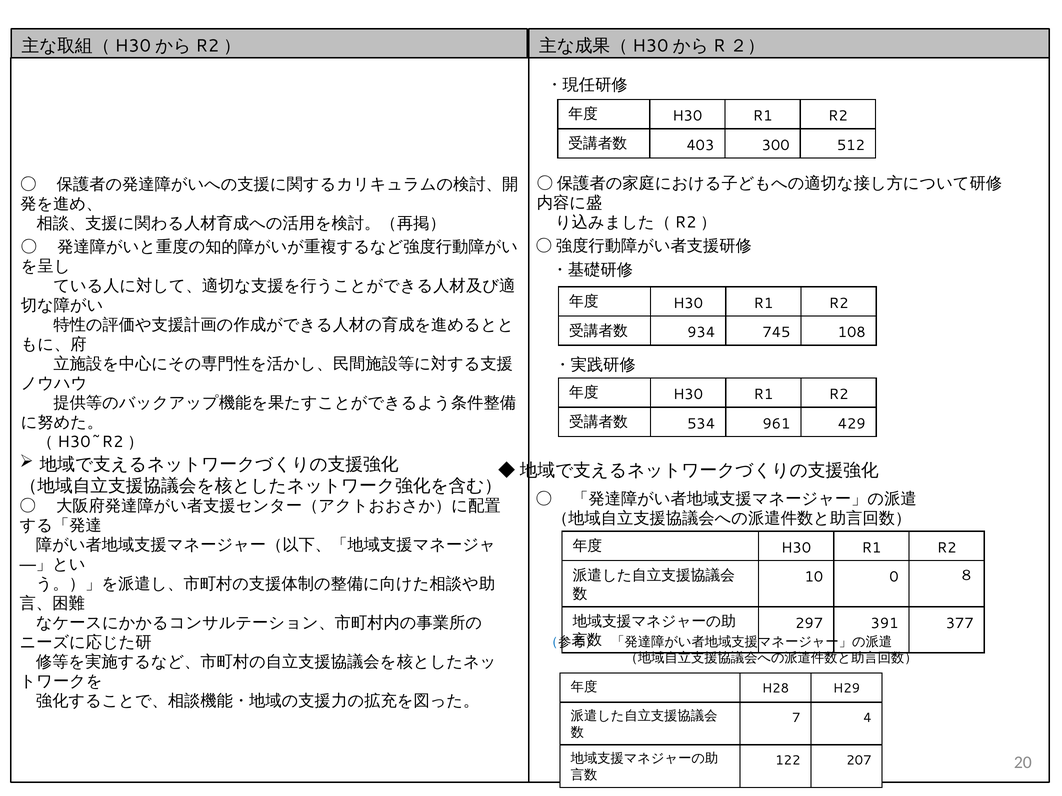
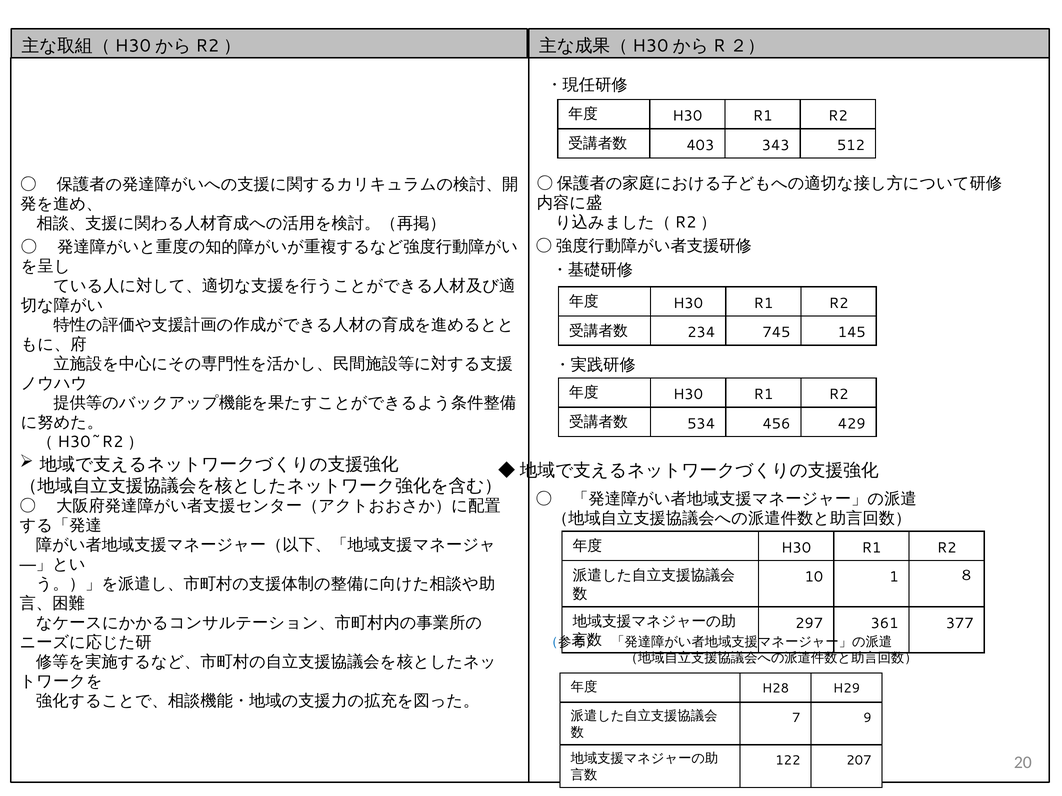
300: 300 -> 343 (776, 145)
934: 934 -> 234 (701, 333)
108: 108 -> 145 (852, 333)
961: 961 -> 456 (776, 424)
0: 0 -> 1 (894, 577)
391: 391 -> 361 (885, 624)
4: 4 -> 9 (867, 718)
